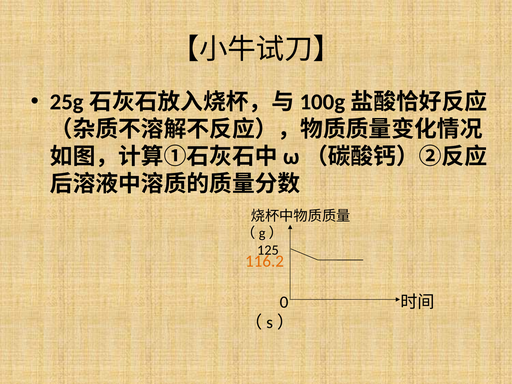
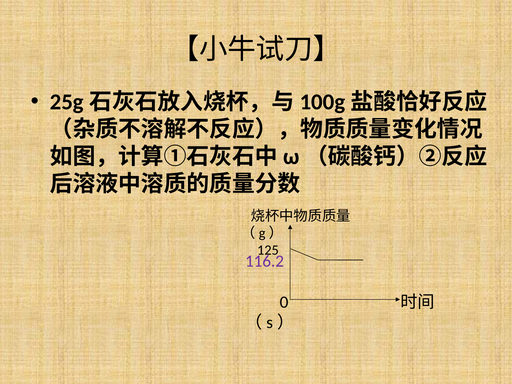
116.2 colour: orange -> purple (265, 261)
